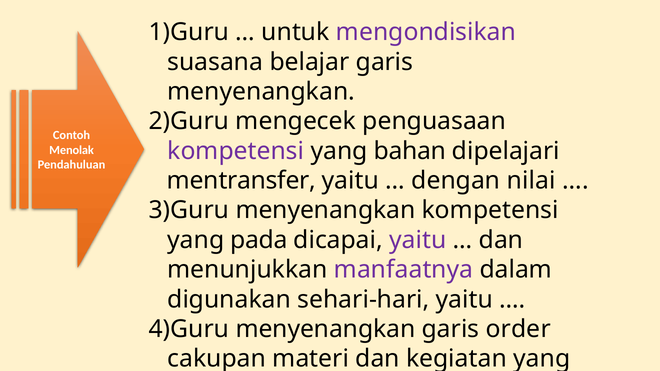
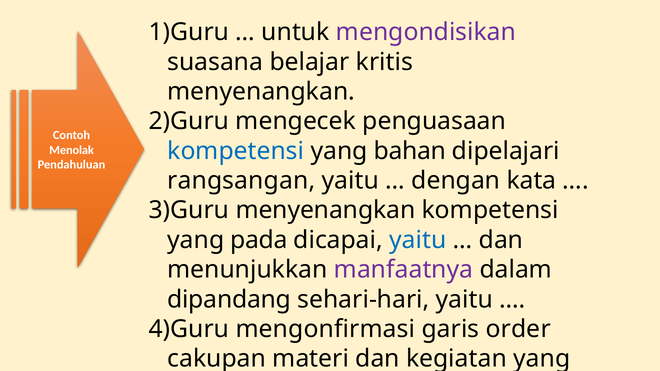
belajar garis: garis -> kritis (384, 62)
kompetensi colour: purple -> blue (236, 151)
mentransfer: mentransfer -> rangsangan (241, 181)
nilai: nilai -> kata (531, 181)
yaitu colour: purple -> blue (418, 240)
digunakan: digunakan -> dipandang (229, 300)
menyenangkan: menyenangkan -> mengonfirmasi (325, 329)
